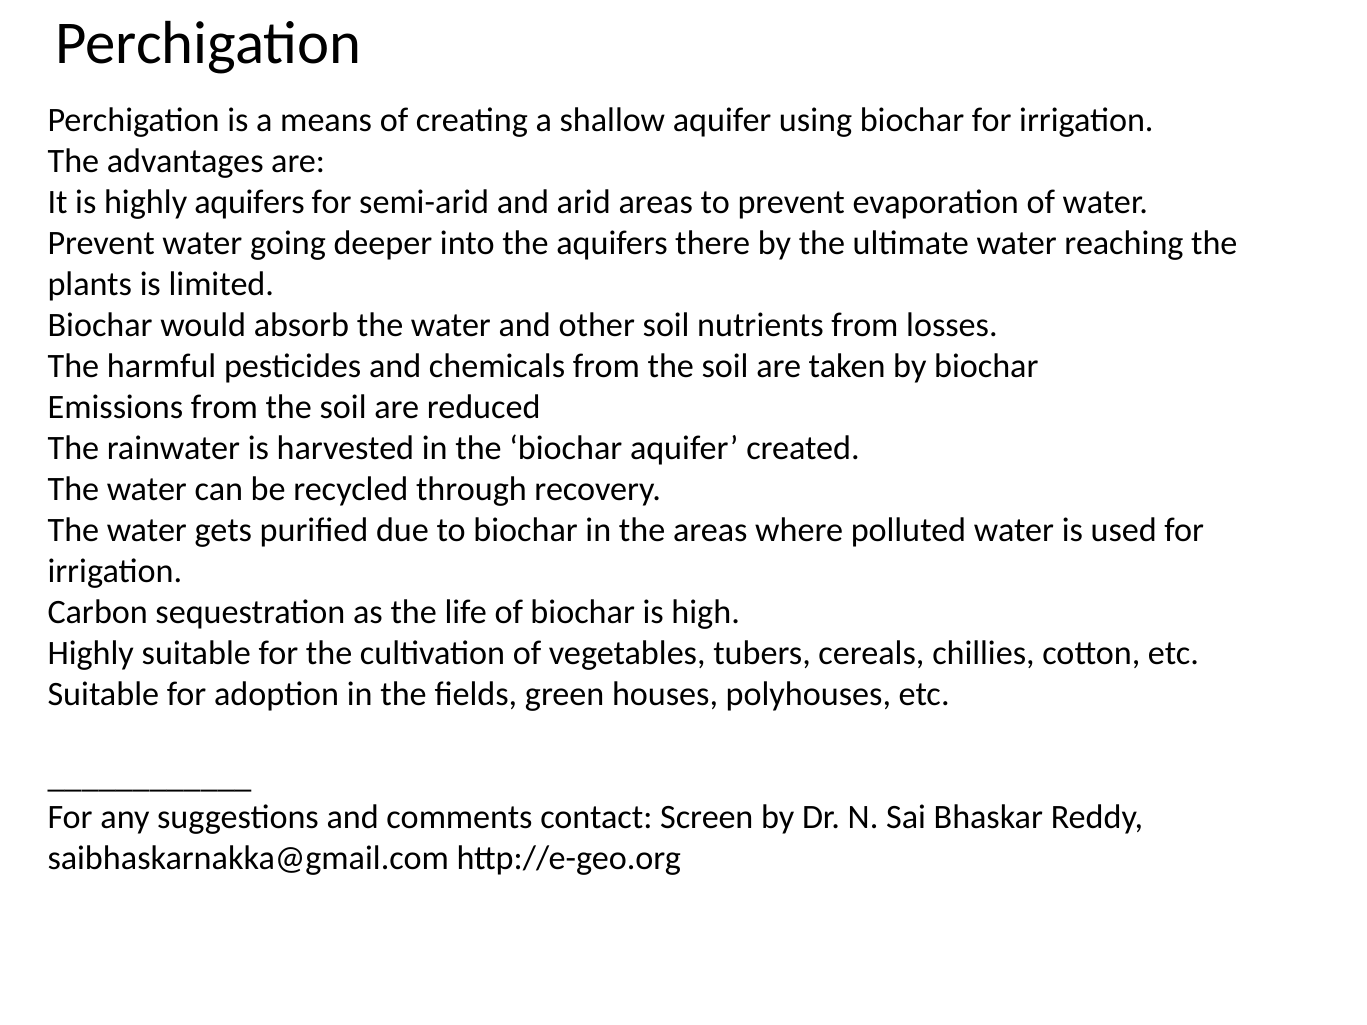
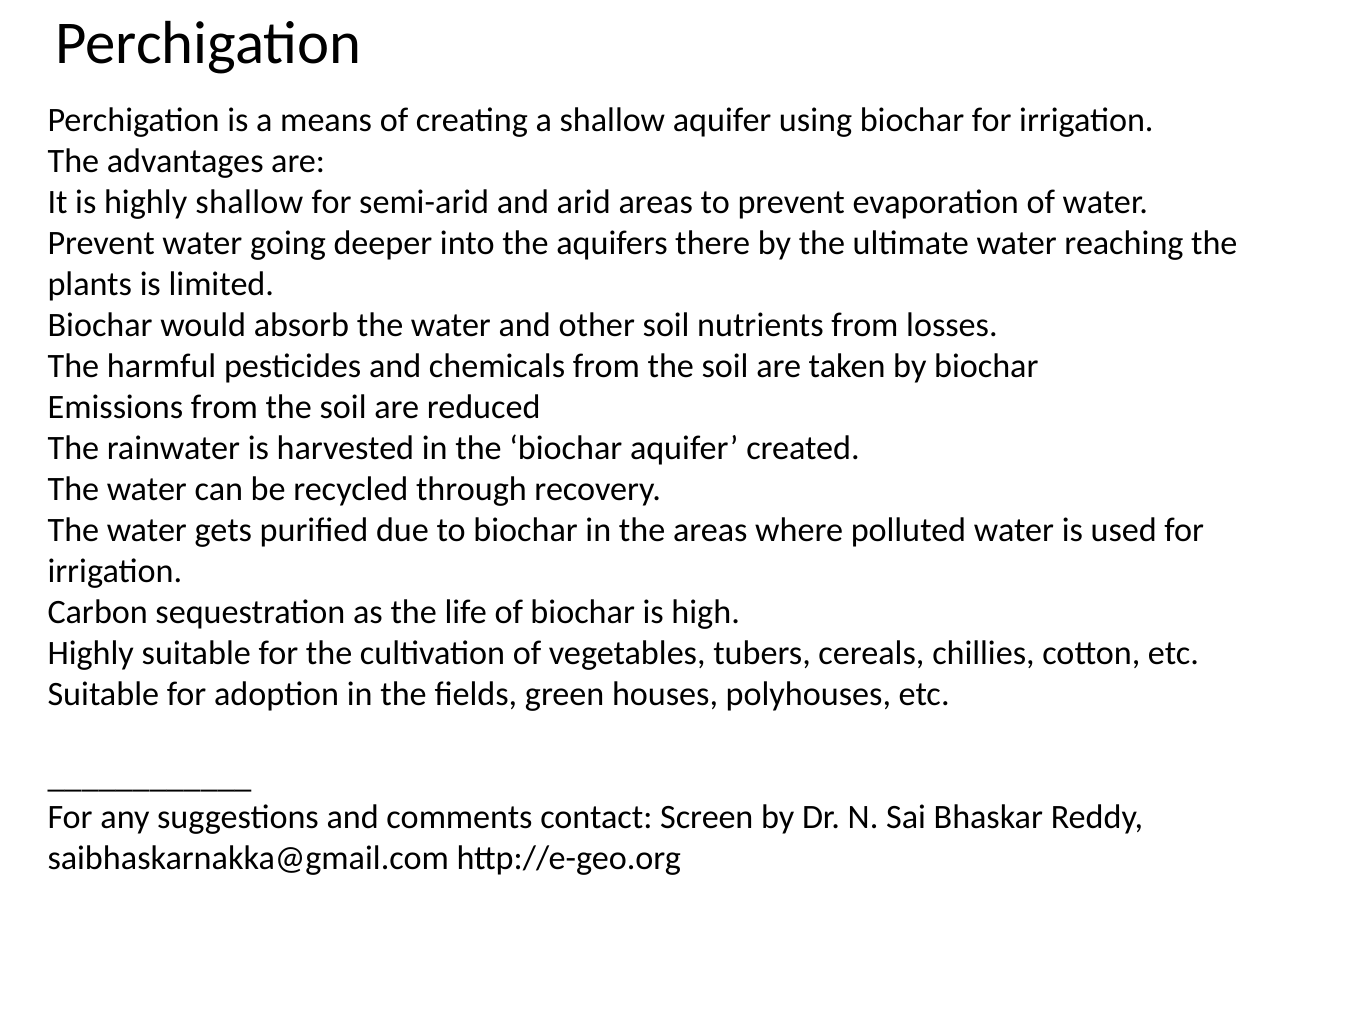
highly aquifers: aquifers -> shallow (249, 203)
